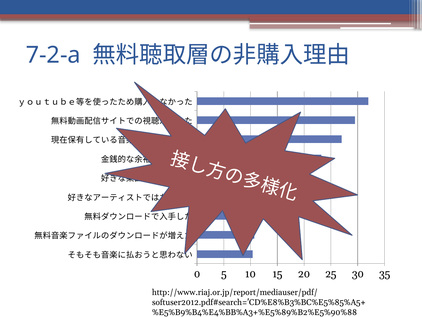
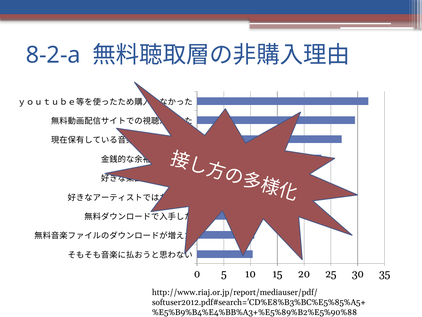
7-2-a: 7-2-a -> 8-2-a (53, 55)
